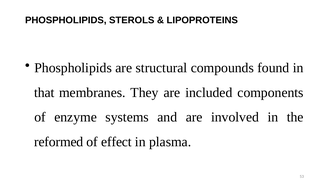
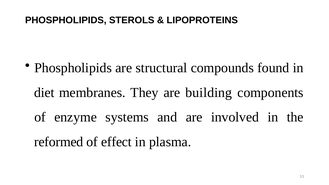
that: that -> diet (44, 93)
included: included -> building (209, 93)
